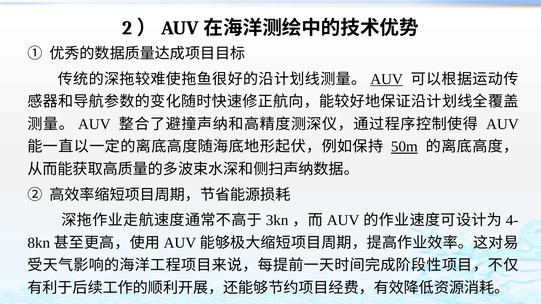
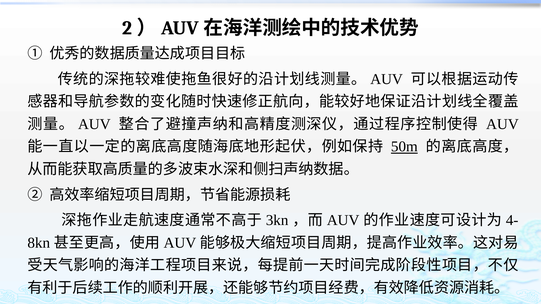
AUV underline: present -> none (387, 79)
